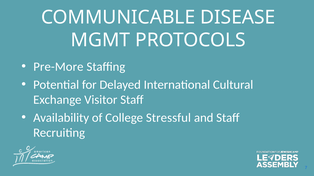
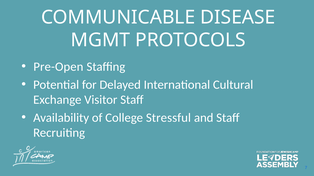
Pre-More: Pre-More -> Pre-Open (58, 67)
